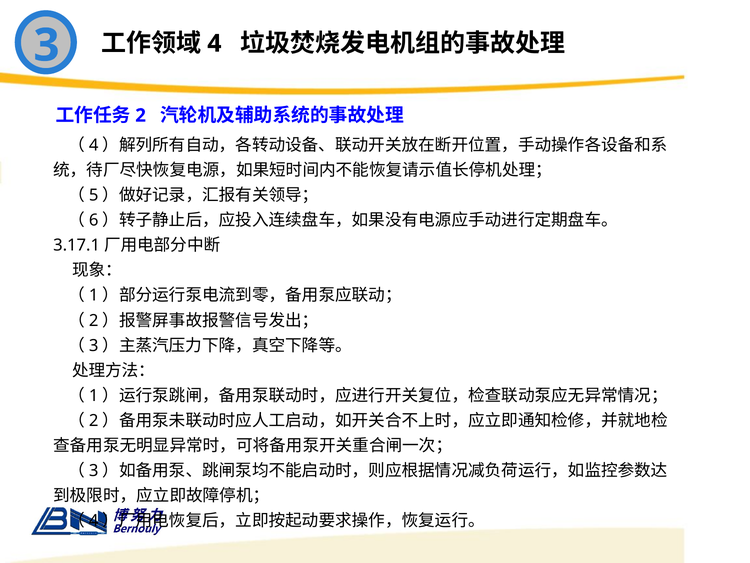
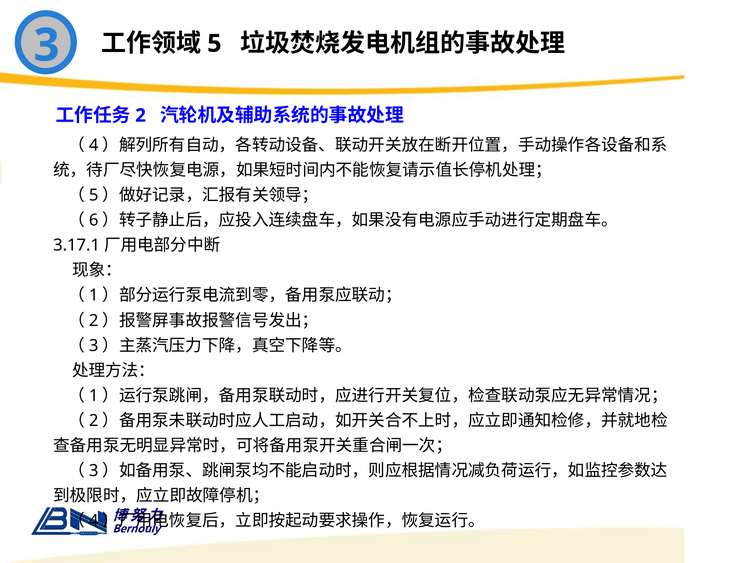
4: 4 -> 5 (214, 43)
